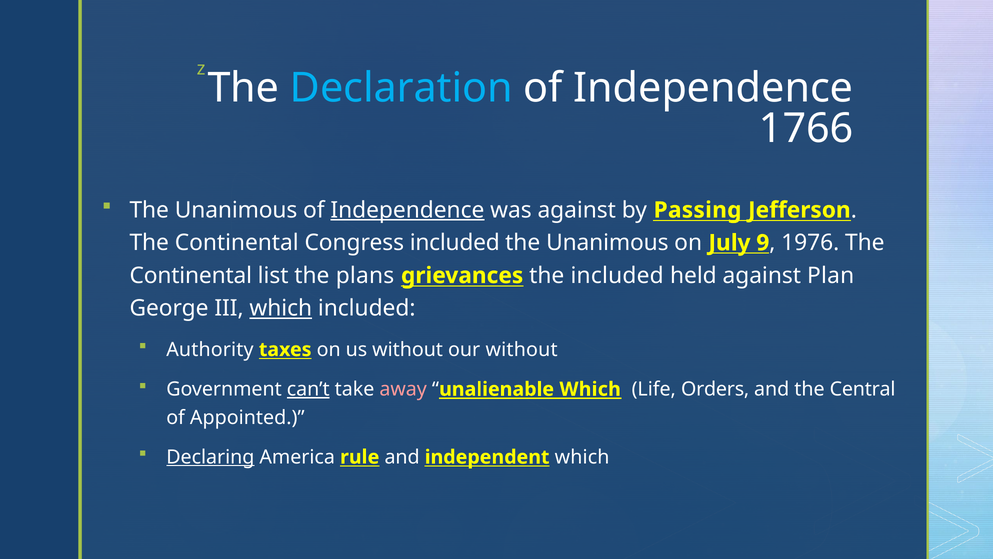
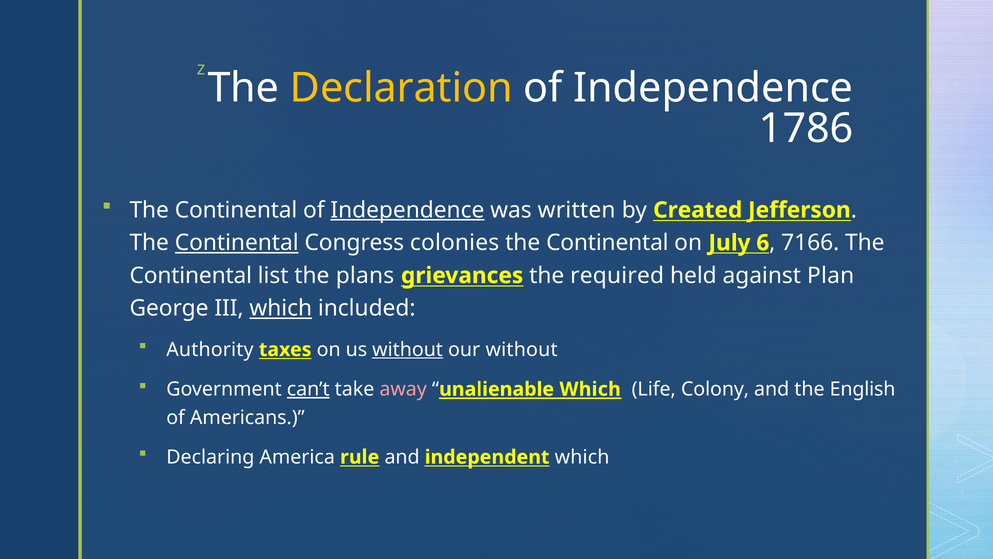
Declaration colour: light blue -> yellow (401, 88)
1766: 1766 -> 1786 (806, 128)
Unanimous: Unanimous -> Continental (236, 210)
was against: against -> written (577, 210)
Passing: Passing -> Created (698, 210)
Continental underline: none -> present (237, 243)
Congress included: included -> colonies (455, 243)
Unanimous: Unanimous -> Continental (607, 243)
9: 9 -> 6 (763, 243)
1976: 1976 -> 7166 (810, 243)
the included: included -> required (617, 275)
without underline: none -> present (408, 349)
Orders: Orders -> Colony (715, 389)
Central: Central -> English (863, 389)
Appointed: Appointed -> Americans (247, 417)
Declaring underline: present -> none (210, 457)
